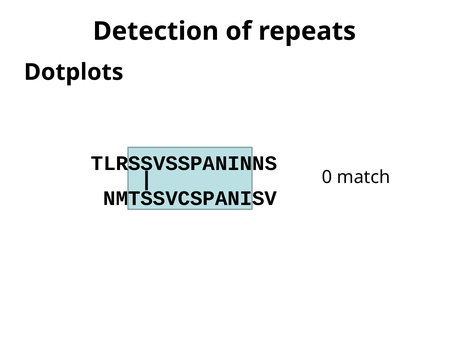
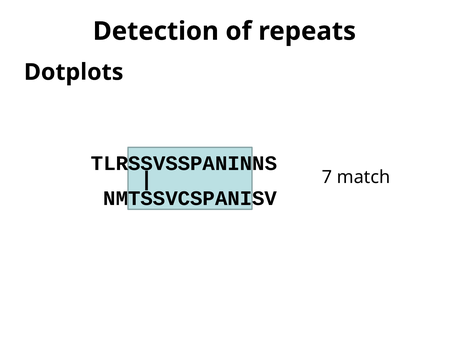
0: 0 -> 7 (327, 177)
